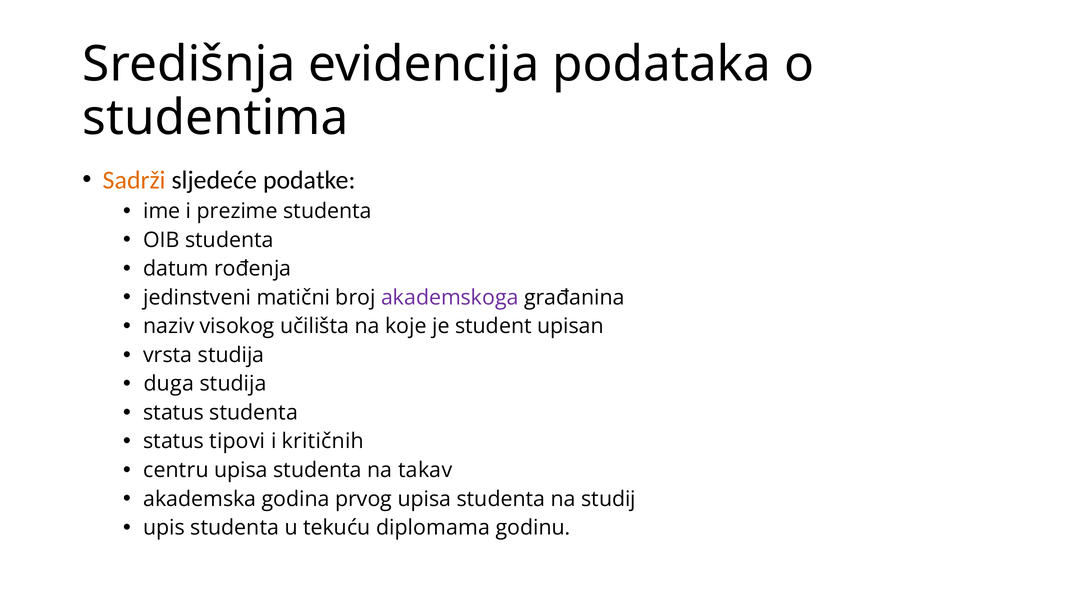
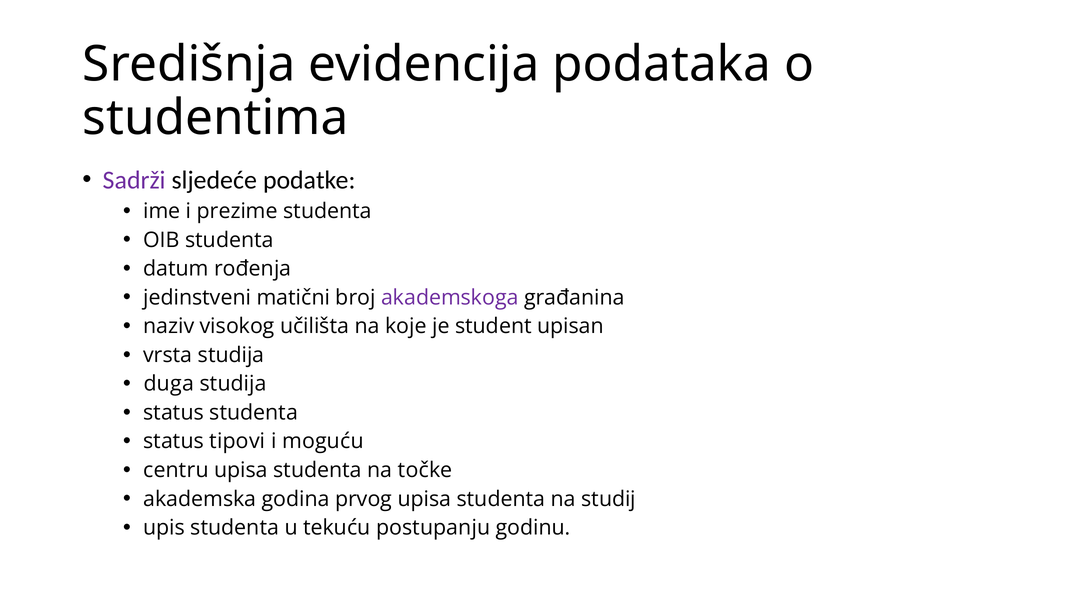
Sadrži colour: orange -> purple (134, 180)
kritičnih: kritičnih -> moguću (323, 441)
takav: takav -> točke (425, 470)
diplomama: diplomama -> postupanju (433, 527)
